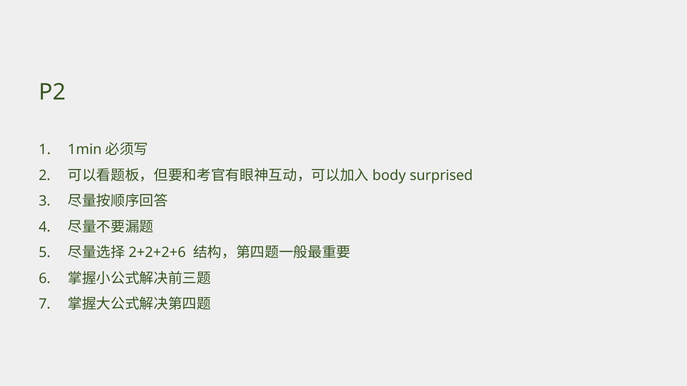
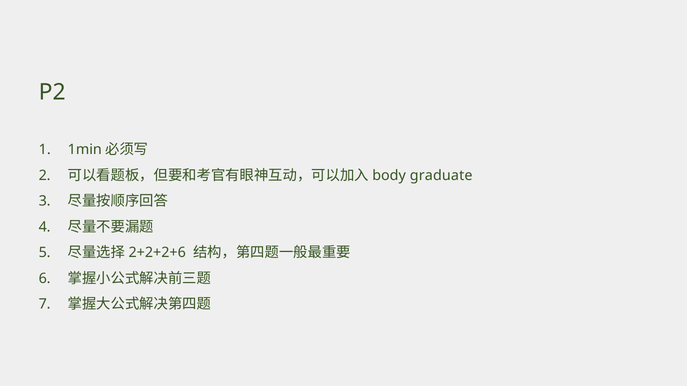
surprised: surprised -> graduate (441, 176)
